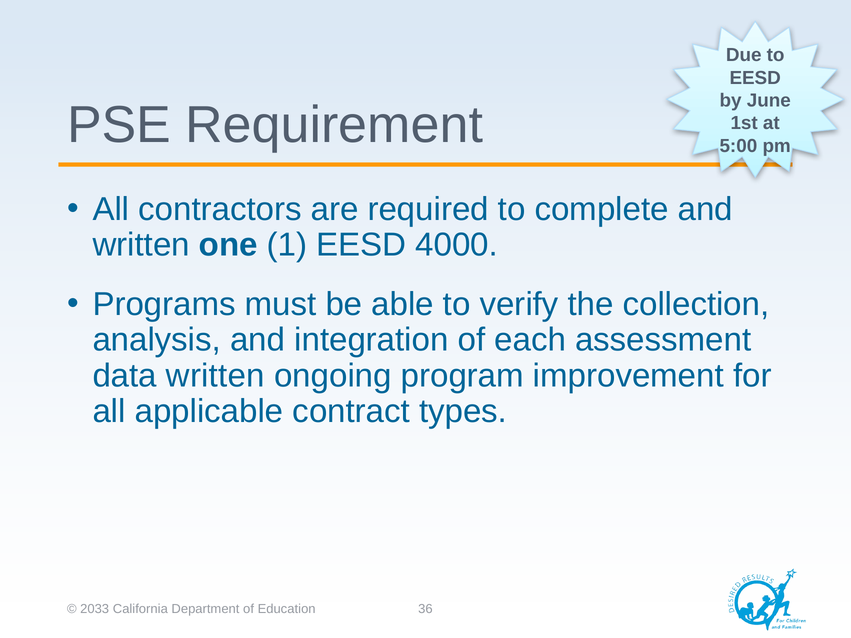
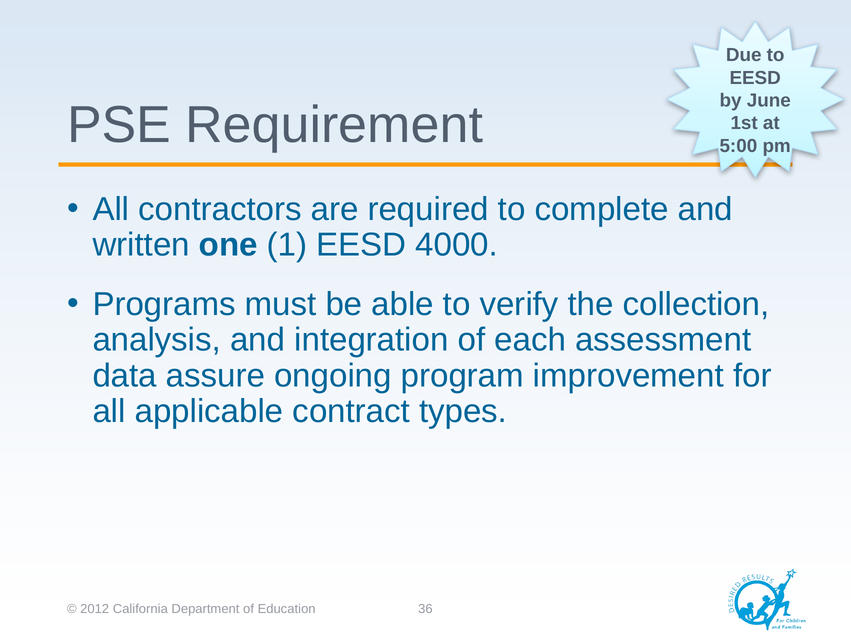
data written: written -> assure (215, 376)
2033: 2033 -> 2012 (95, 609)
